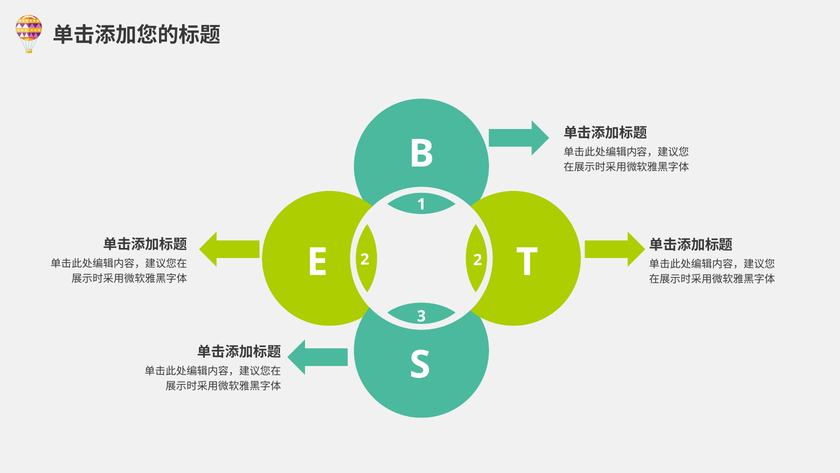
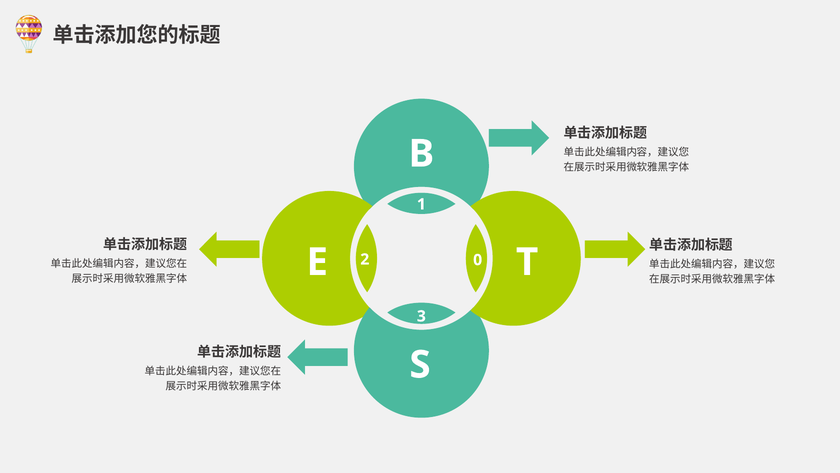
2 2: 2 -> 0 (478, 260)
